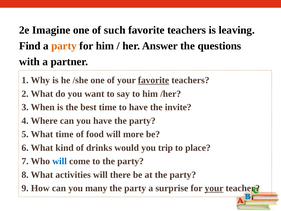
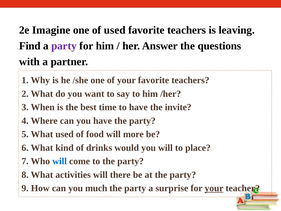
of such: such -> used (115, 30)
party colour: orange -> purple (64, 46)
favorite underline: present -> none (154, 80)
What time: time -> used (65, 134)
you trip: trip -> will (165, 148)
many: many -> much (96, 188)
